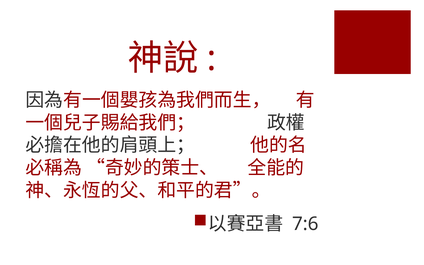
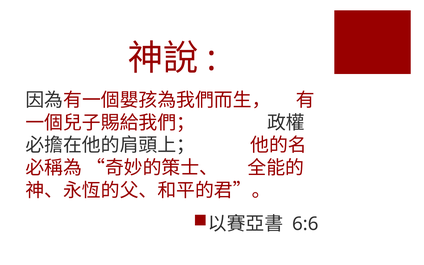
7:6: 7:6 -> 6:6 (305, 224)
